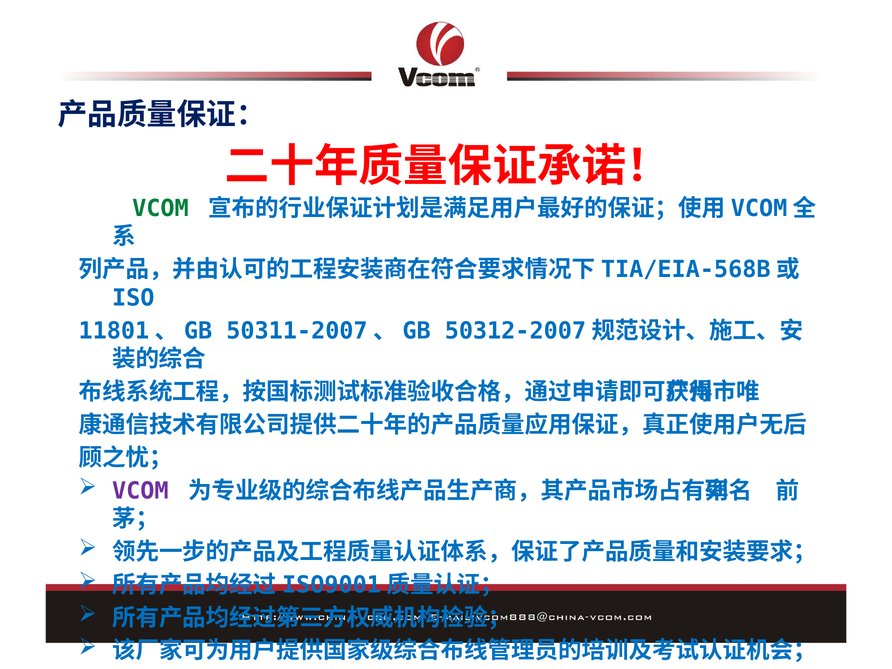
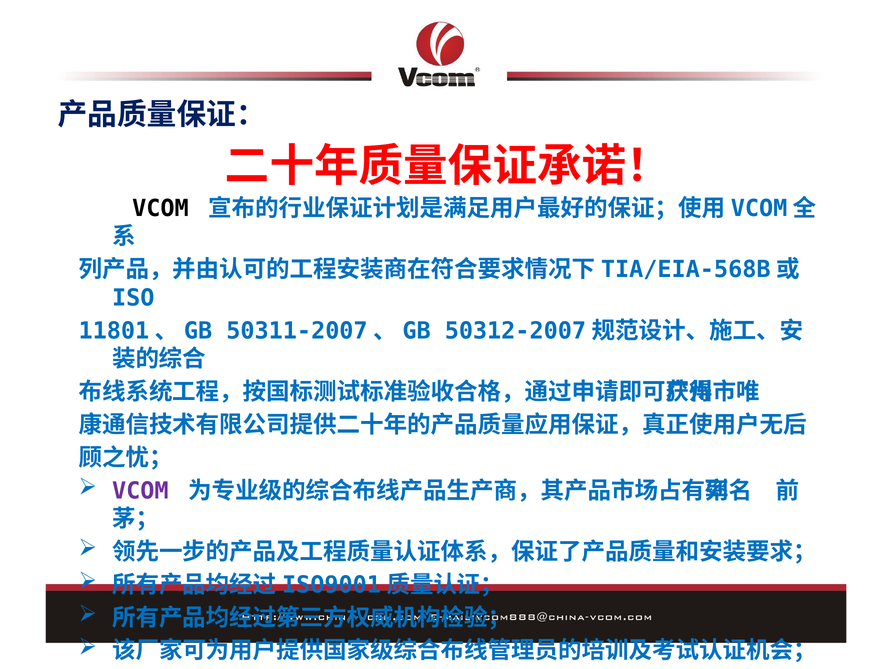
VCOM colour: green -> black (161, 208)
